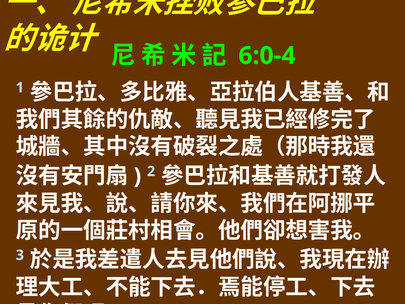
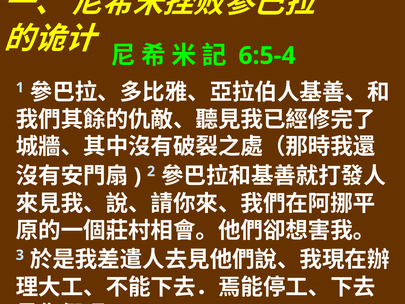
6:0-4: 6:0-4 -> 6:5-4 (267, 56)
